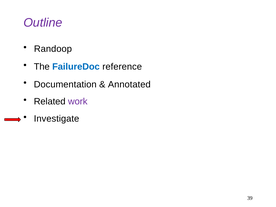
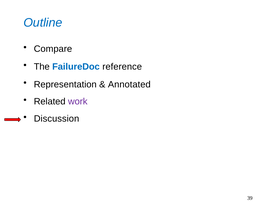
Outline colour: purple -> blue (43, 23)
Randoop: Randoop -> Compare (53, 49)
Documentation: Documentation -> Representation (65, 84)
Investigate: Investigate -> Discussion (57, 119)
